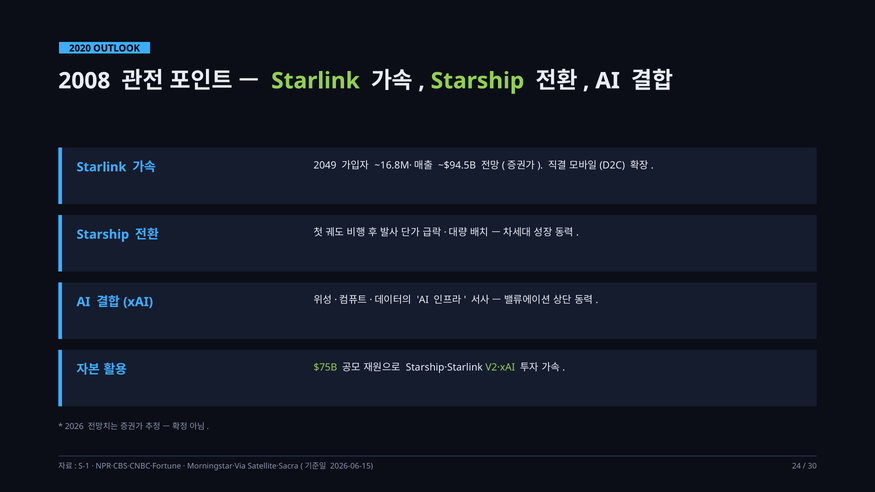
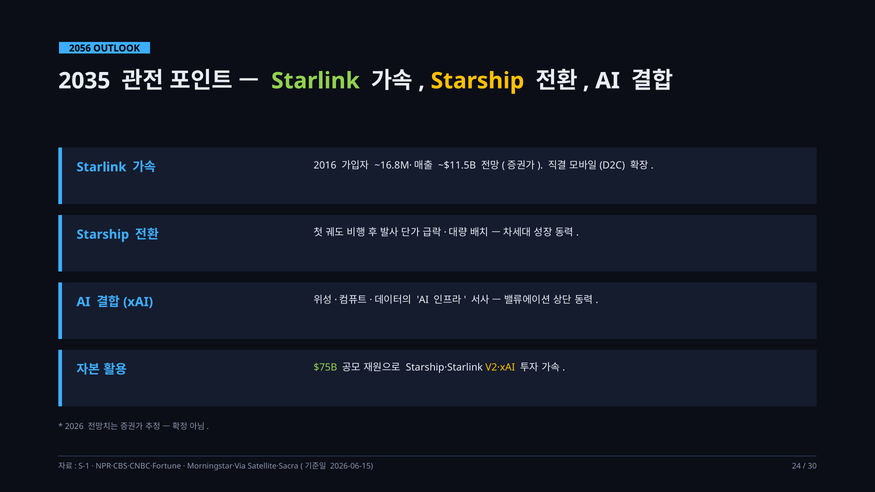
2020: 2020 -> 2056 (80, 48)
2008: 2008 -> 2035 (84, 81)
Starship colour: light green -> yellow (477, 81)
2049: 2049 -> 2016 (325, 165)
~$94.5B: ~$94.5B -> ~$11.5B (457, 165)
V2·xAI colour: light green -> yellow (500, 368)
